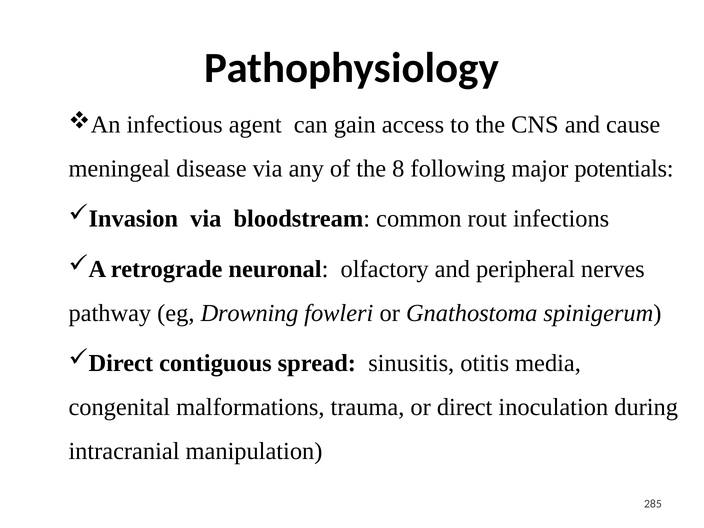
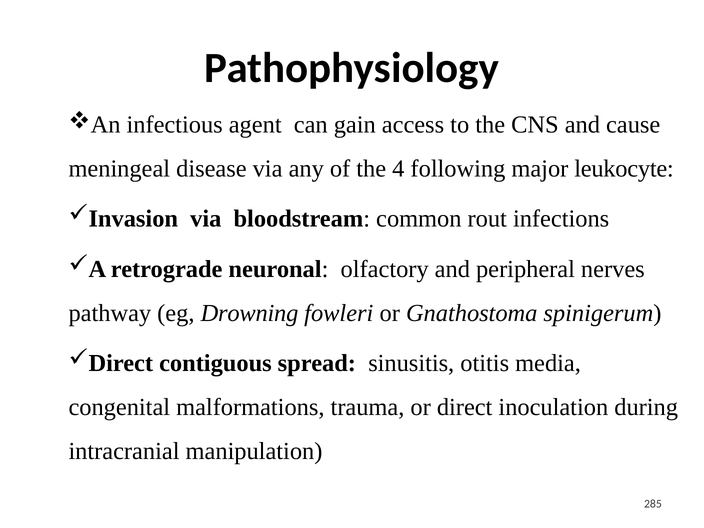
8: 8 -> 4 (398, 169)
potentials: potentials -> leukocyte (624, 169)
